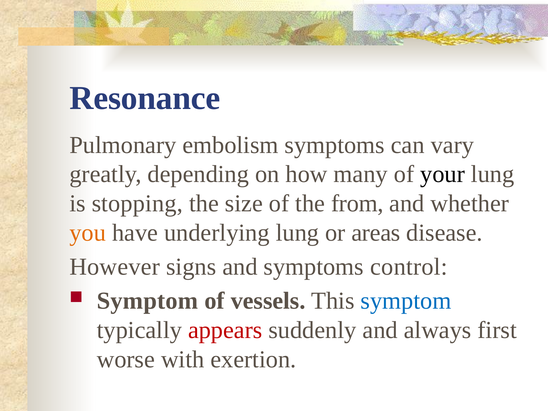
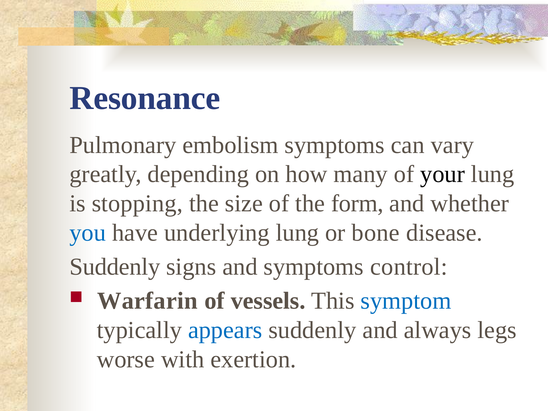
from: from -> form (357, 203)
you colour: orange -> blue (88, 233)
areas: areas -> bone (376, 233)
However: However -> Suddenly (115, 267)
Symptom: Symptom -> Warfarin (147, 301)
appears colour: red -> blue (225, 330)
first: first -> legs (497, 330)
